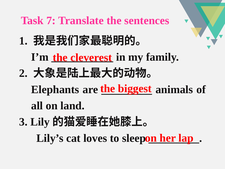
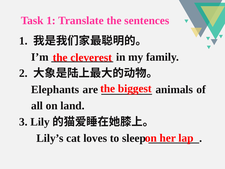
Task 7: 7 -> 1 (51, 21)
